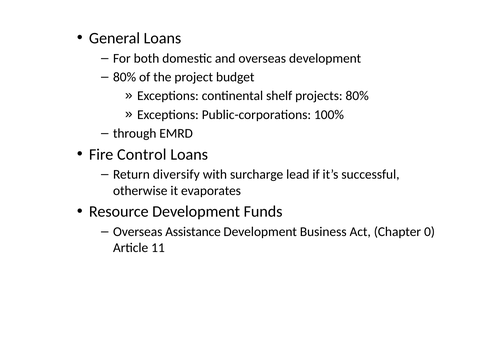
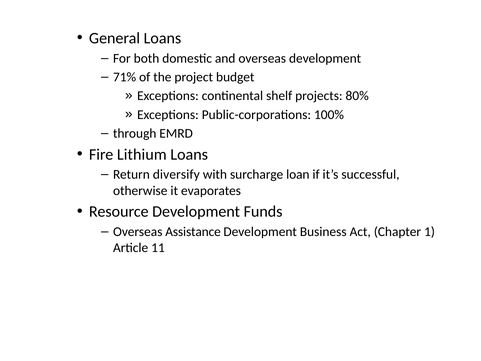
80%: 80% -> 71% (125, 77)
Control: Control -> Lithium (142, 154)
lead: lead -> loan (298, 174)
0: 0 -> 1 (430, 232)
